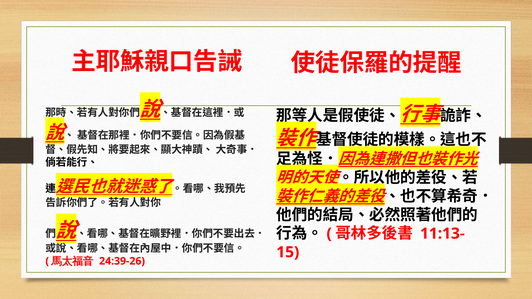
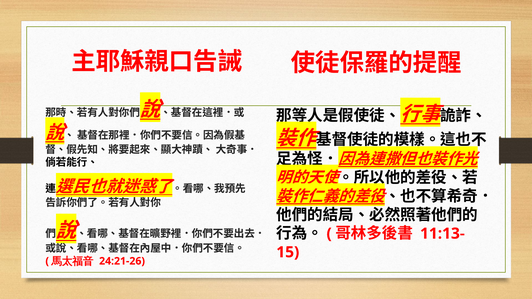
24:39-26: 24:39-26 -> 24:21-26 (122, 261)
